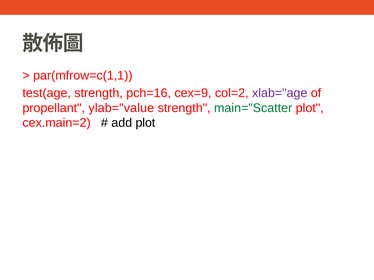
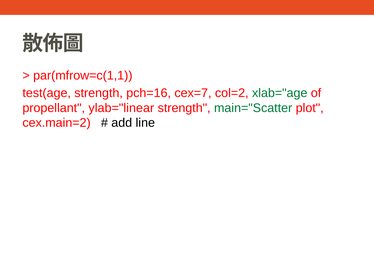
cex=9: cex=9 -> cex=7 (193, 93)
xlab="age colour: purple -> green (280, 93)
ylab="value: ylab="value -> ylab="linear (121, 108)
add plot: plot -> line (145, 123)
